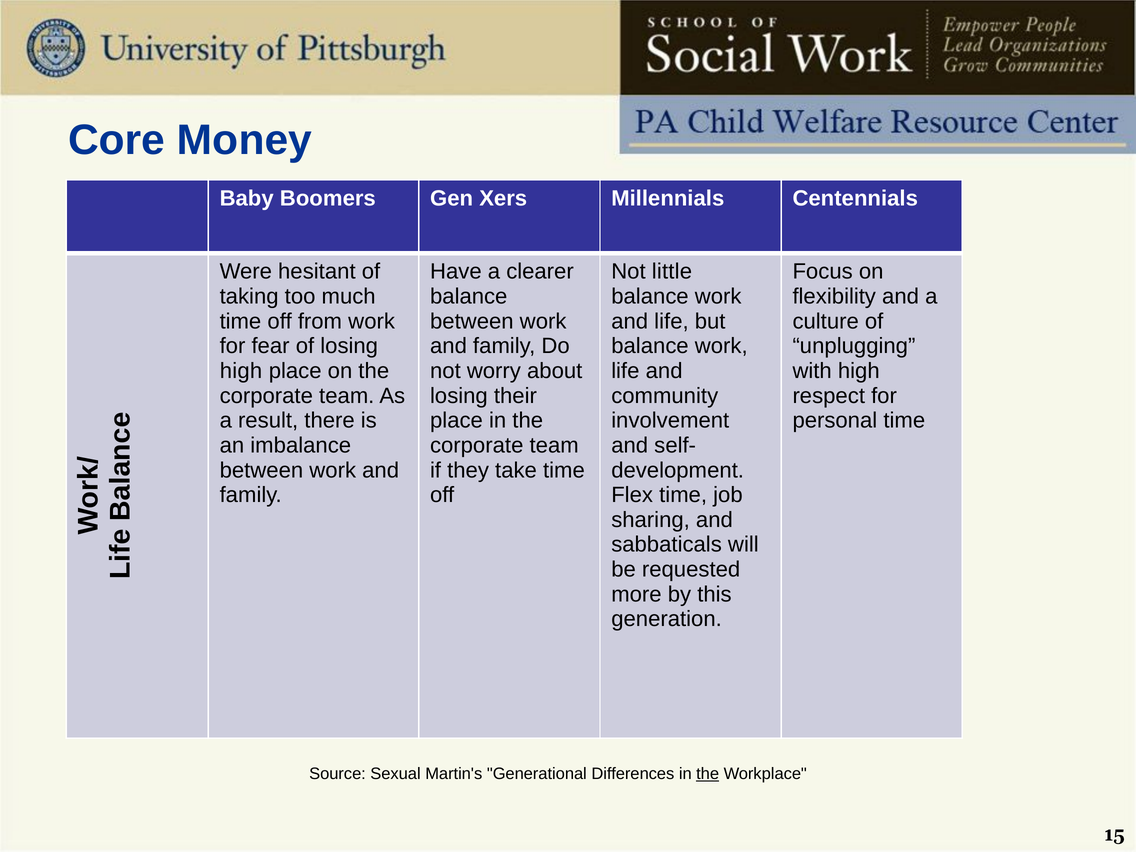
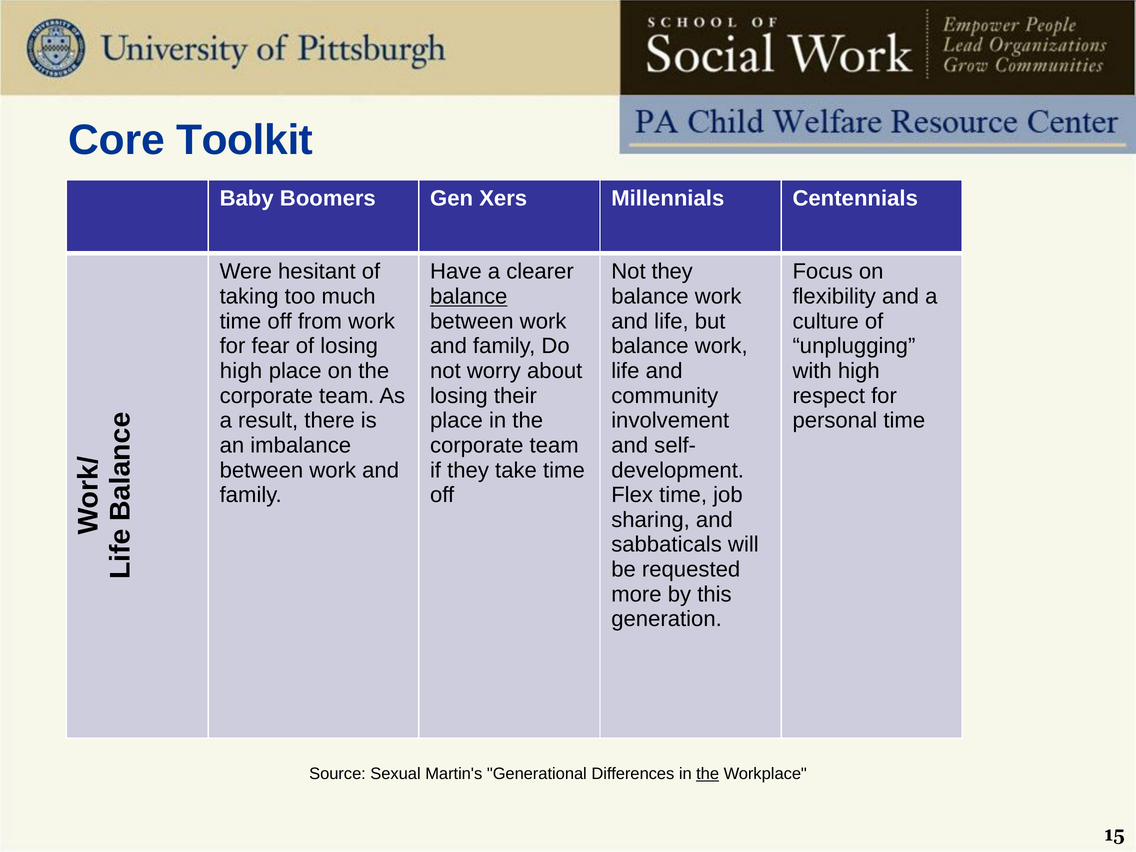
Money: Money -> Toolkit (245, 140)
Not little: little -> they (672, 272)
balance underline: none -> present (469, 296)
